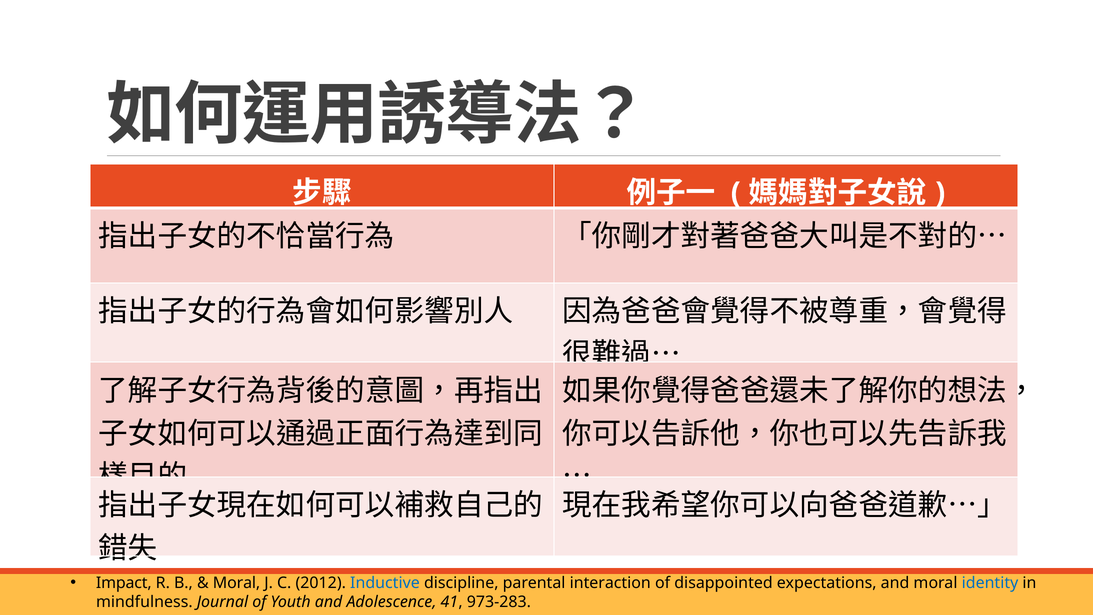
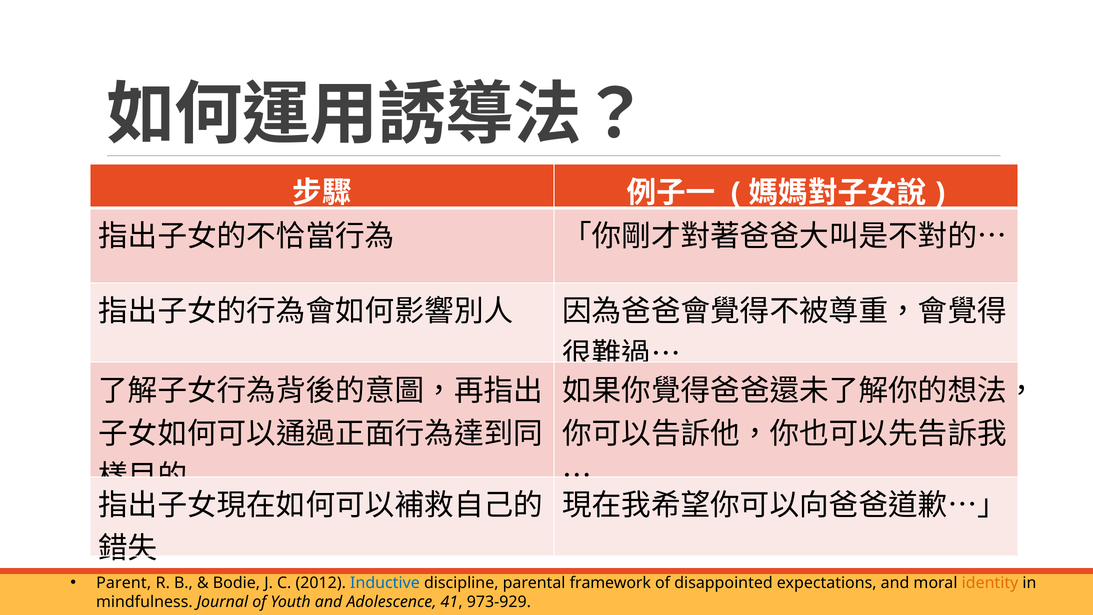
Impact: Impact -> Parent (124, 583)
Moral: Moral -> Bodie (236, 583)
interaction: interaction -> framework (610, 583)
identity colour: blue -> orange (990, 583)
973-283: 973-283 -> 973-929 (499, 602)
